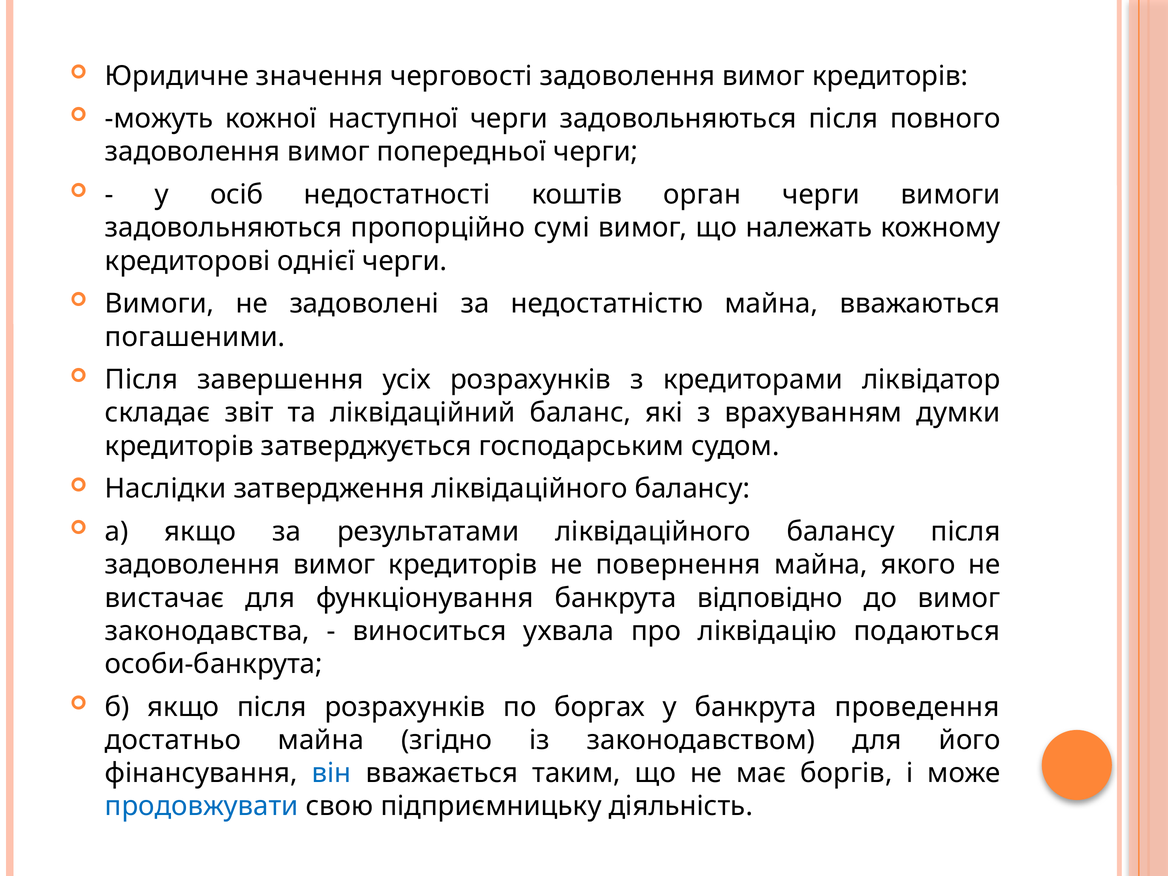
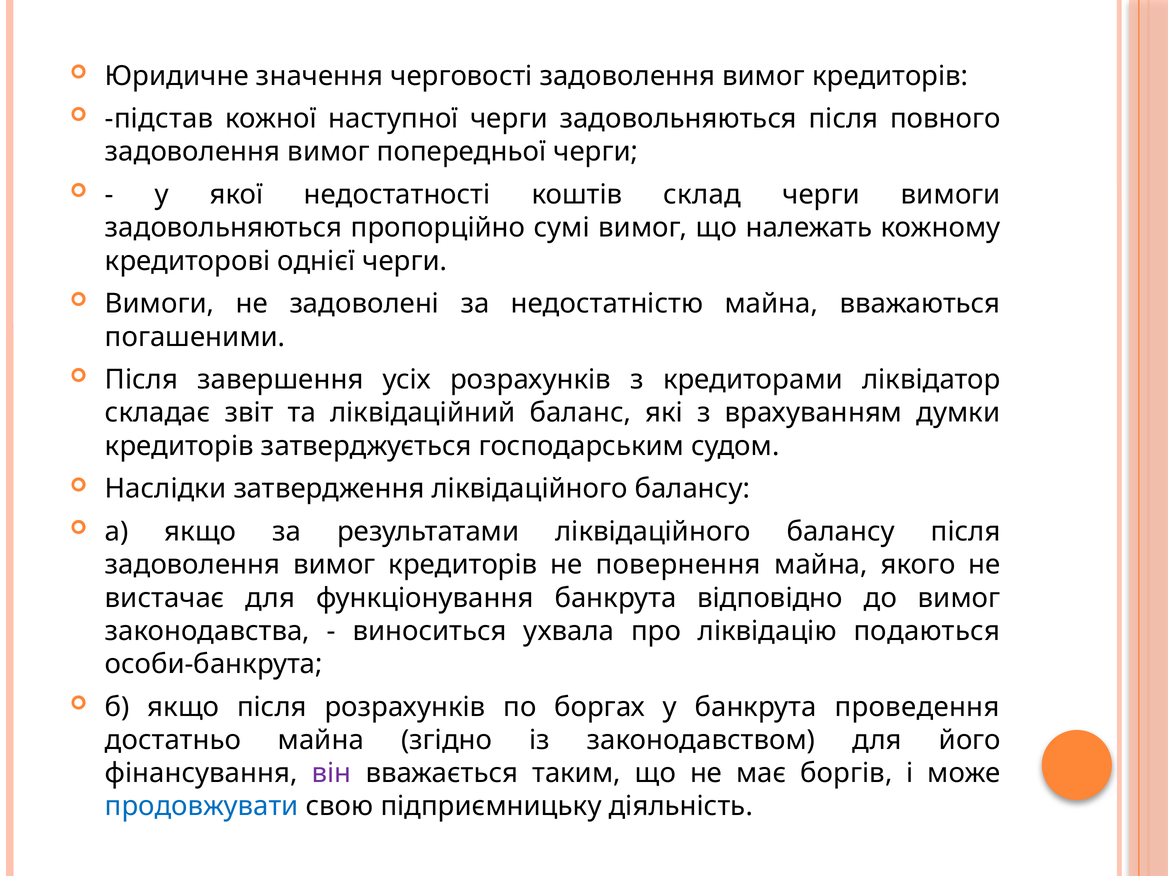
можуть: можуть -> підстав (159, 119)
осіб: осіб -> якої (237, 195)
орган: орган -> склад (702, 195)
він colour: blue -> purple (332, 773)
